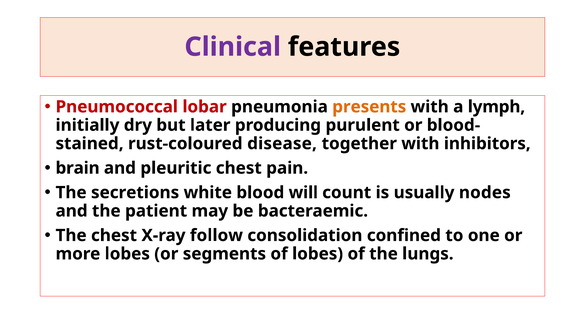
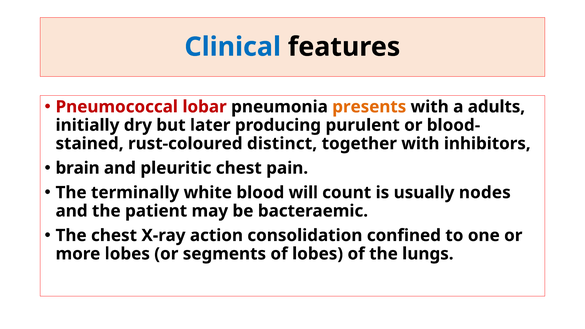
Clinical colour: purple -> blue (233, 47)
lymph: lymph -> adults (496, 107)
disease: disease -> distinct (282, 144)
secretions: secretions -> terminally (135, 193)
follow: follow -> action (216, 235)
